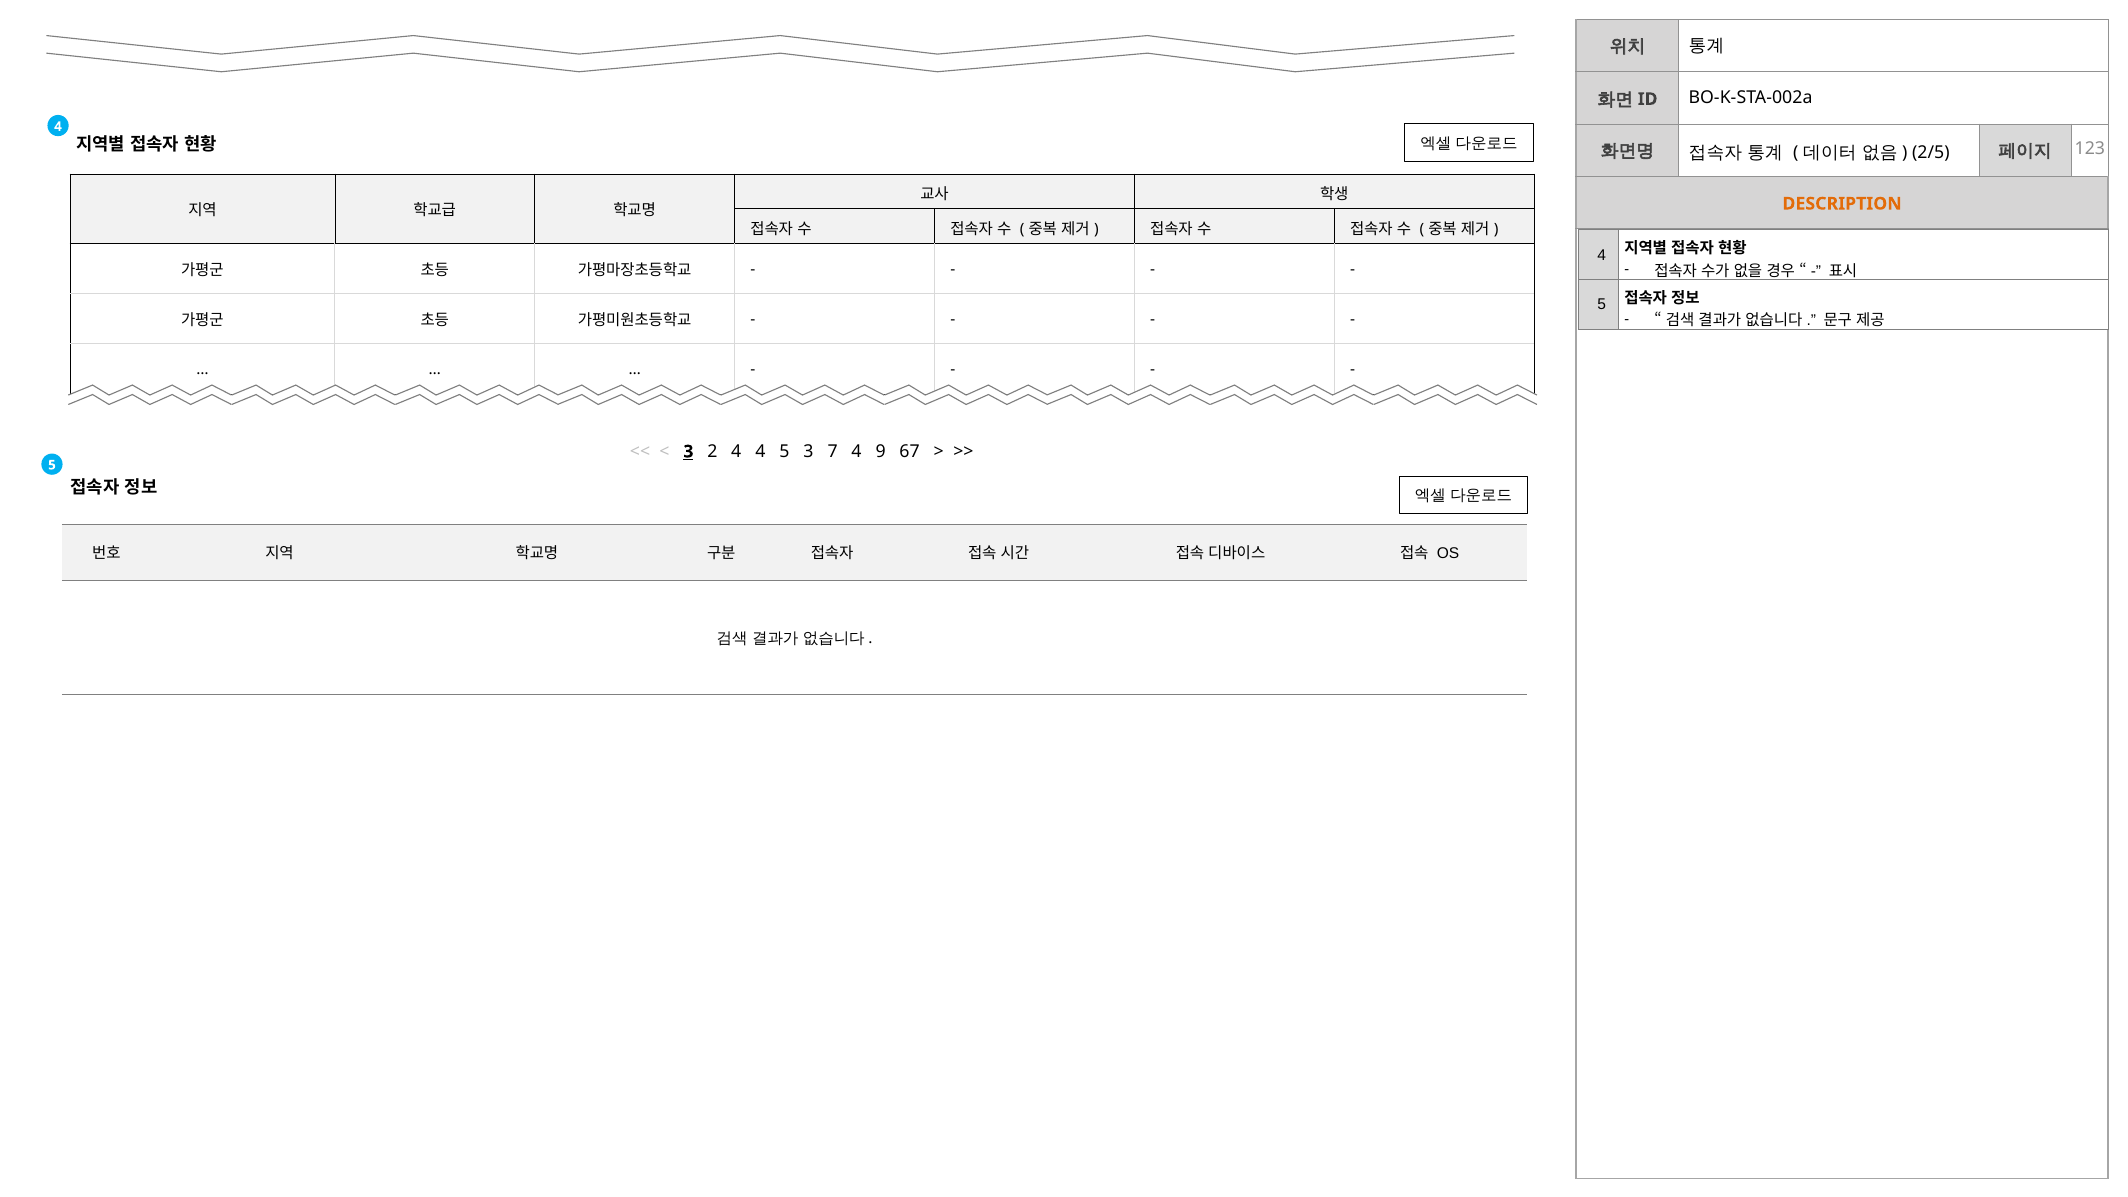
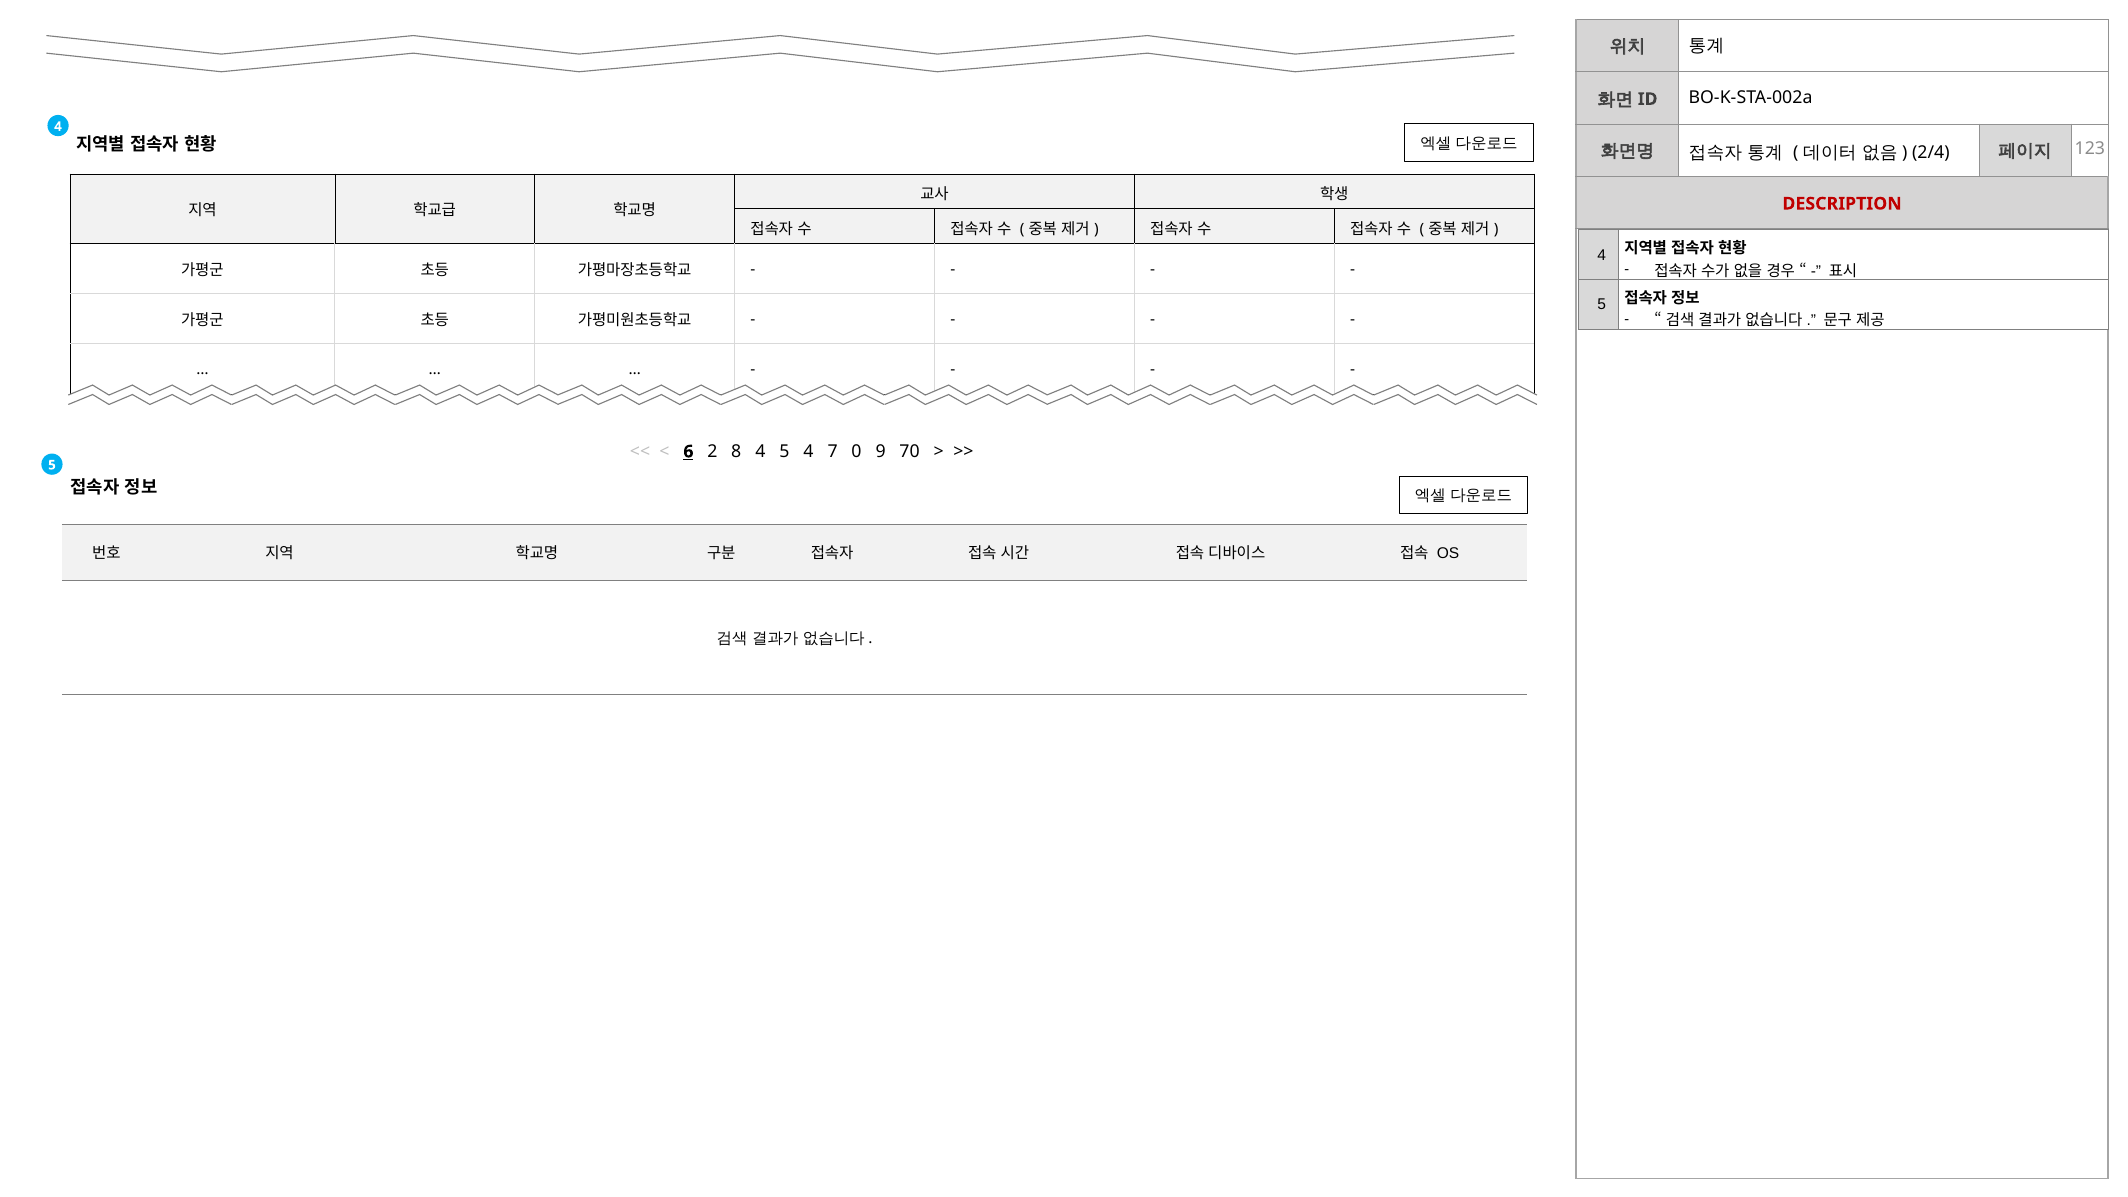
2/5: 2/5 -> 2/4 (1931, 152)
DESCRIPTION colour: orange -> red (1842, 204)
3: 3 -> 6 (688, 452)
2 4: 4 -> 8 (736, 452)
5 3: 3 -> 4 (808, 452)
7 4: 4 -> 0 (856, 452)
67: 67 -> 70 (910, 452)
